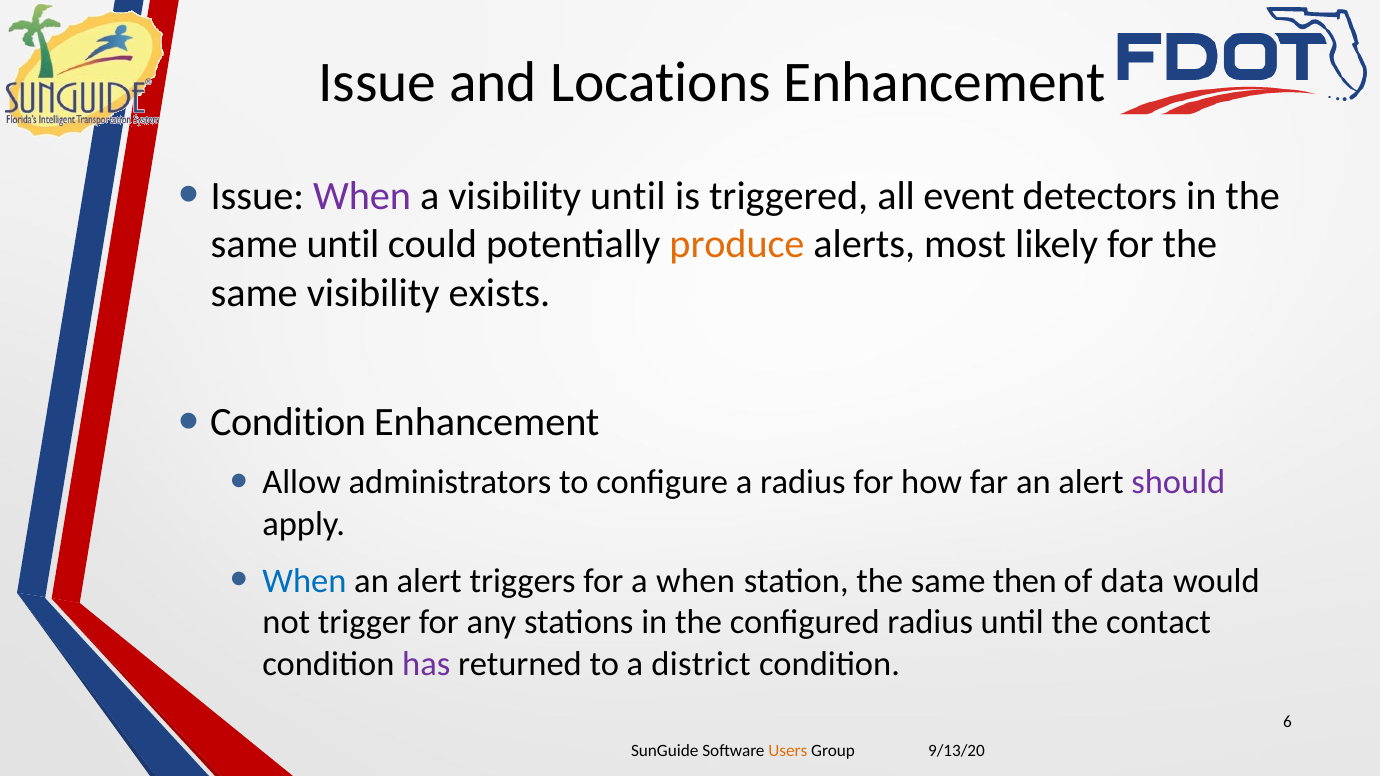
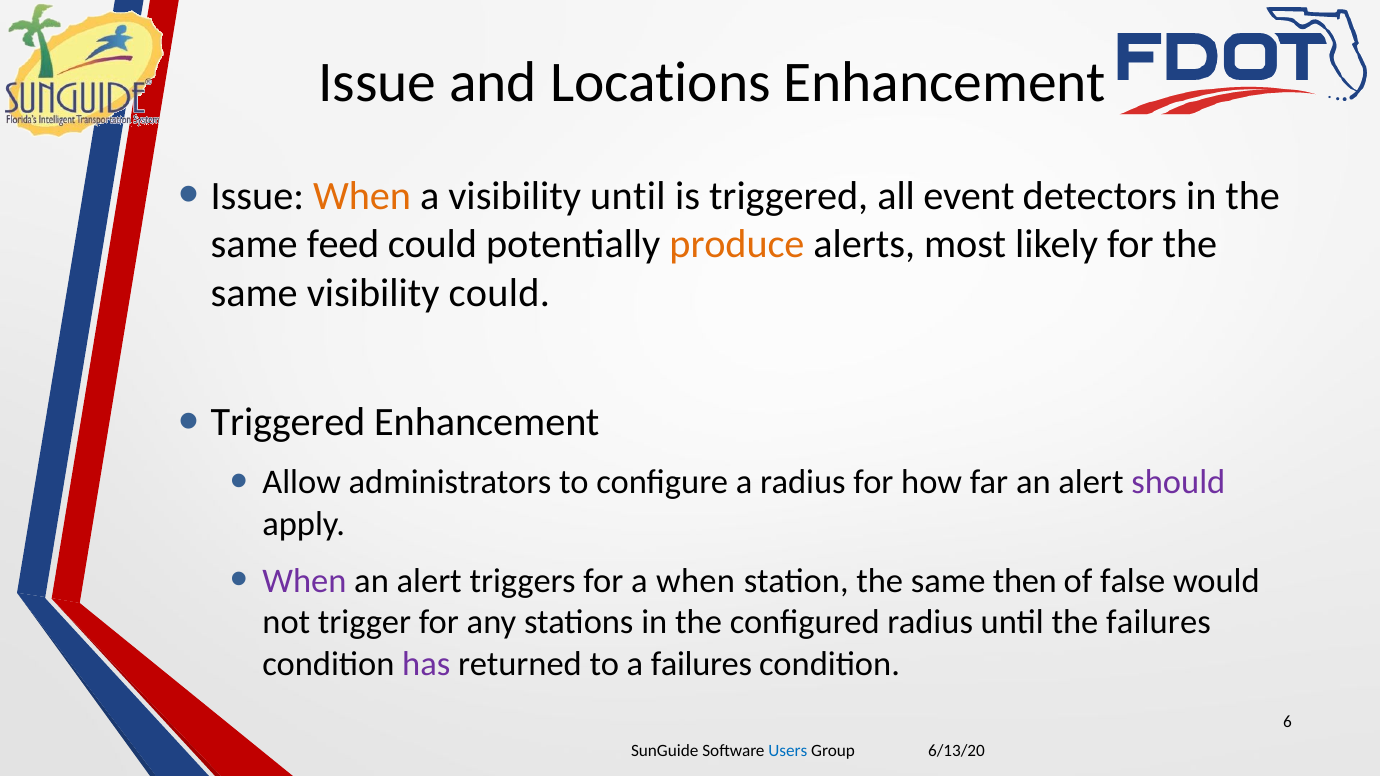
When colour: purple -> orange (362, 197)
same until: until -> feed (343, 245)
visibility exists: exists -> could (499, 293)
Condition: Condition -> Triggered (288, 423)
When colour: blue -> purple (304, 581)
data: data -> false (1133, 581)
the contact: contact -> failures (1159, 622)
a district: district -> failures (701, 664)
Users colour: orange -> blue (788, 751)
9/13/20: 9/13/20 -> 6/13/20 (956, 751)
